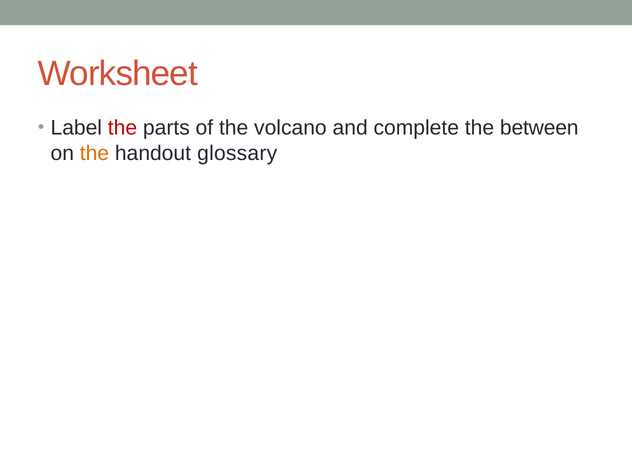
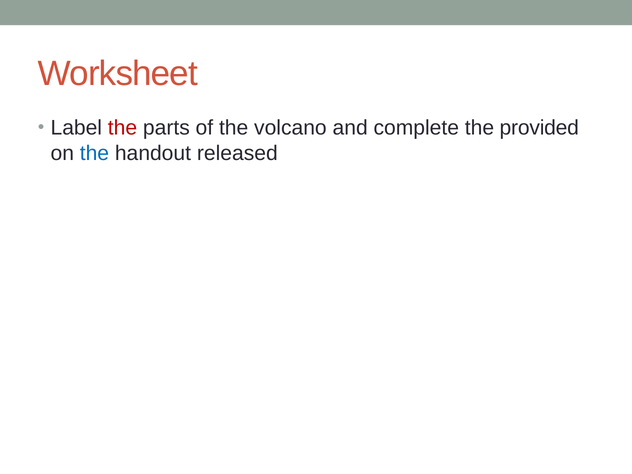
between: between -> provided (539, 128)
the colour: orange -> blue (94, 153)
glossary: glossary -> released (237, 153)
